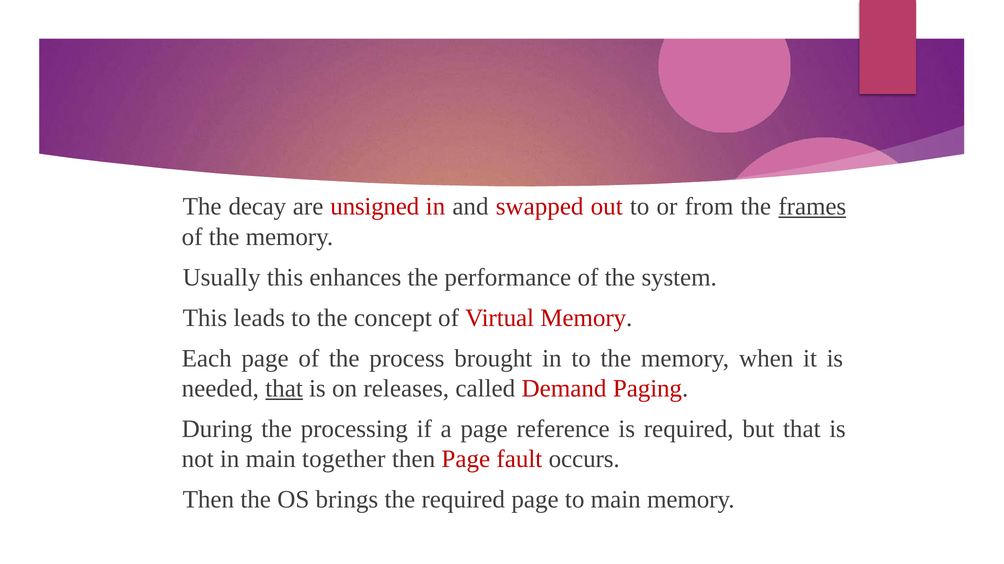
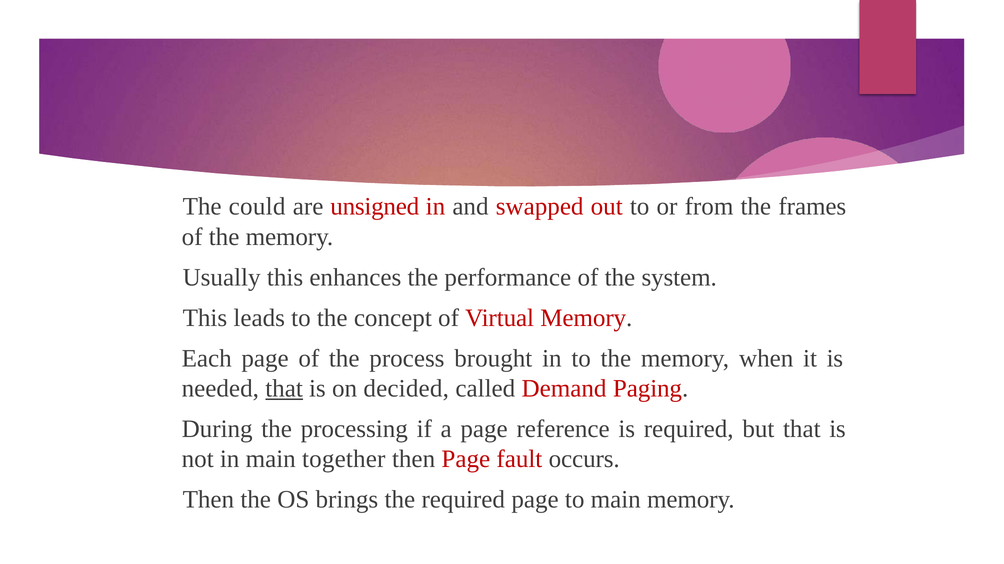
decay: decay -> could (257, 207)
frames underline: present -> none (812, 207)
releases: releases -> decided (406, 389)
